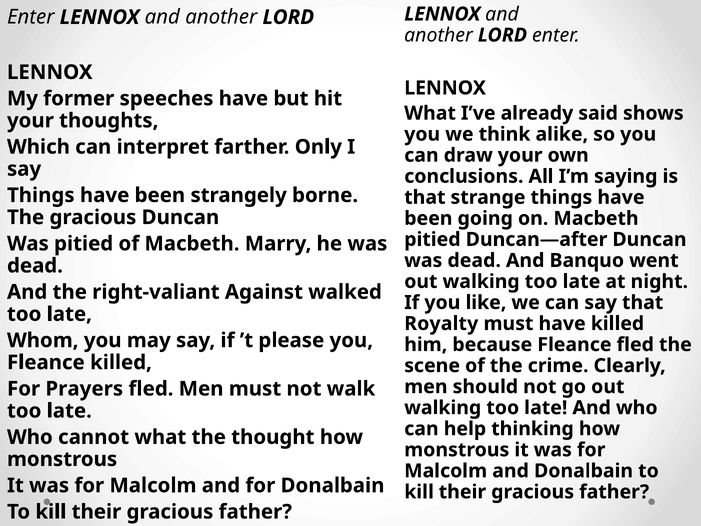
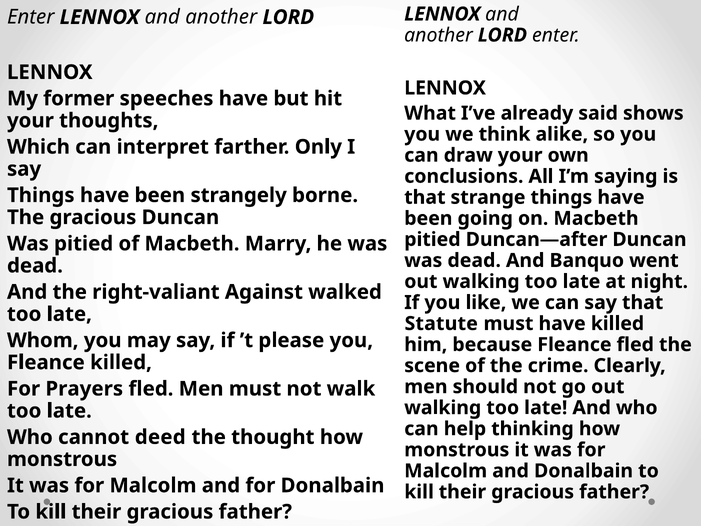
Royalty: Royalty -> Statute (441, 323)
cannot what: what -> deed (160, 437)
